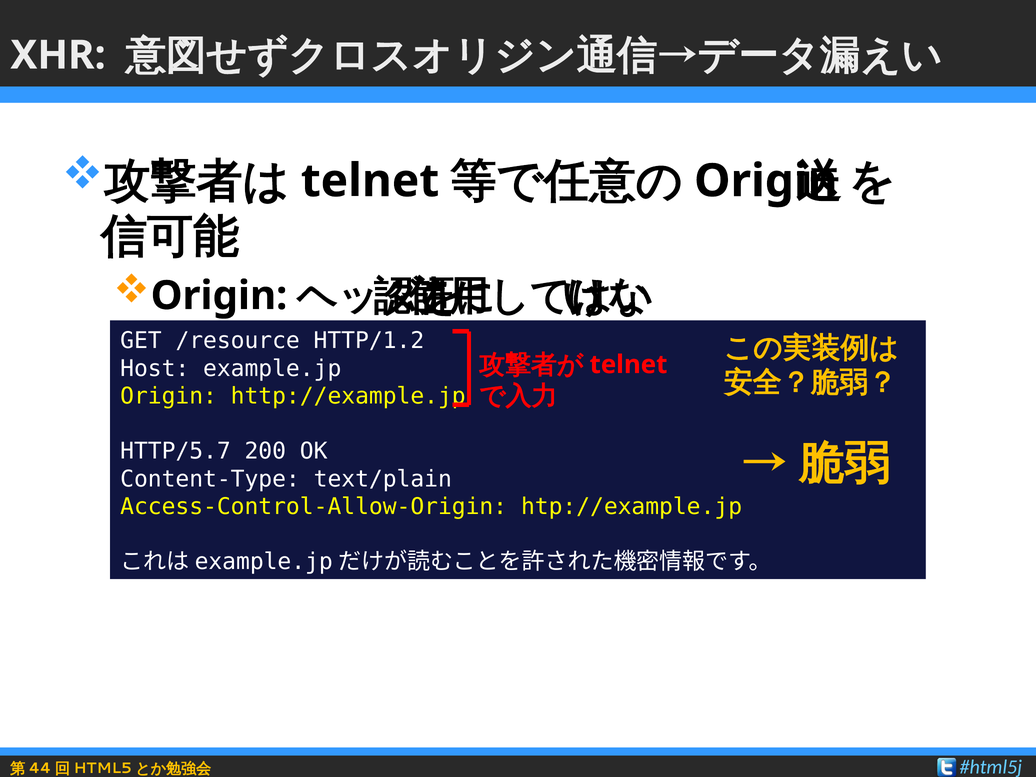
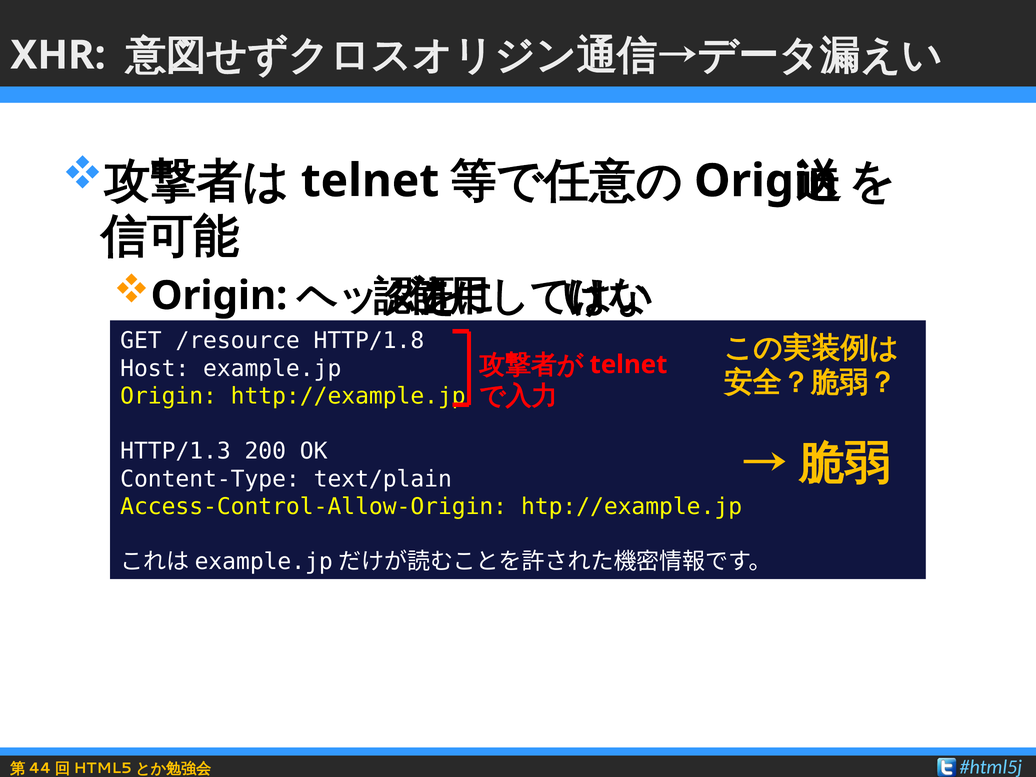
HTTP/1.2: HTTP/1.2 -> HTTP/1.8 (369, 341)
HTTP/5.7: HTTP/5.7 -> HTTP/1.3 (176, 451)
